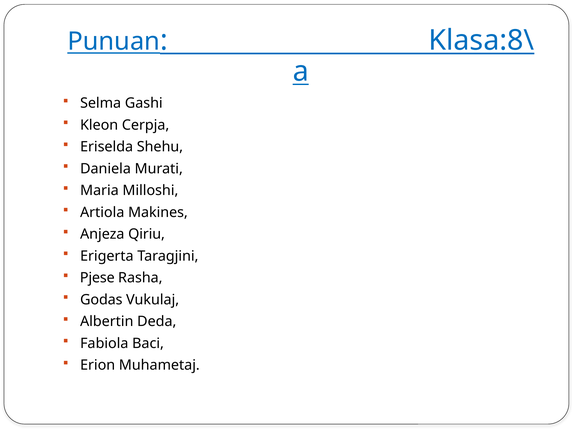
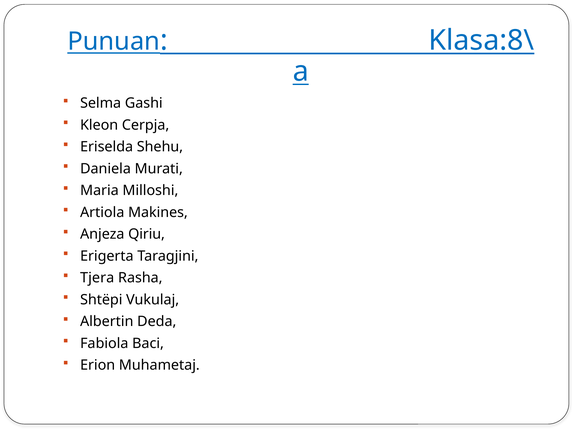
Pjese: Pjese -> Tjera (97, 278)
Godas: Godas -> Shtëpi (101, 299)
